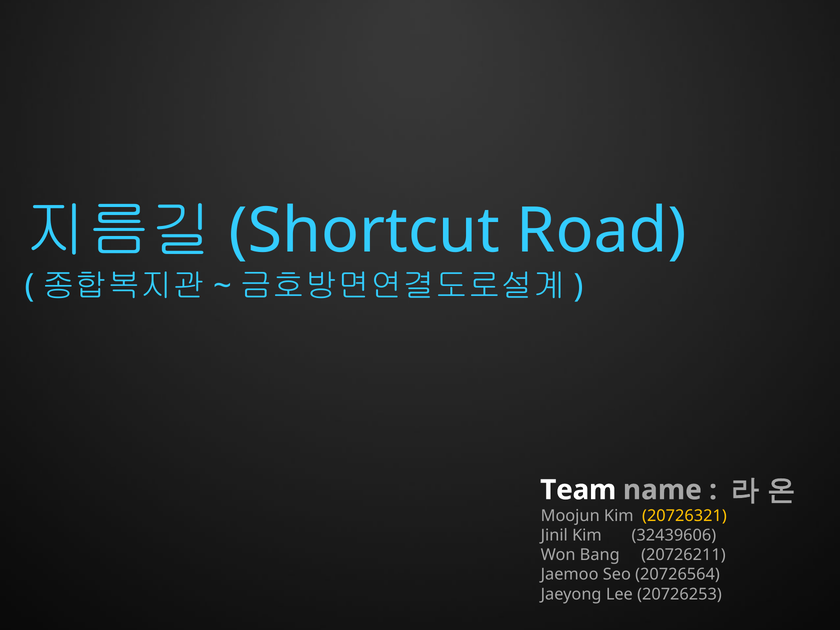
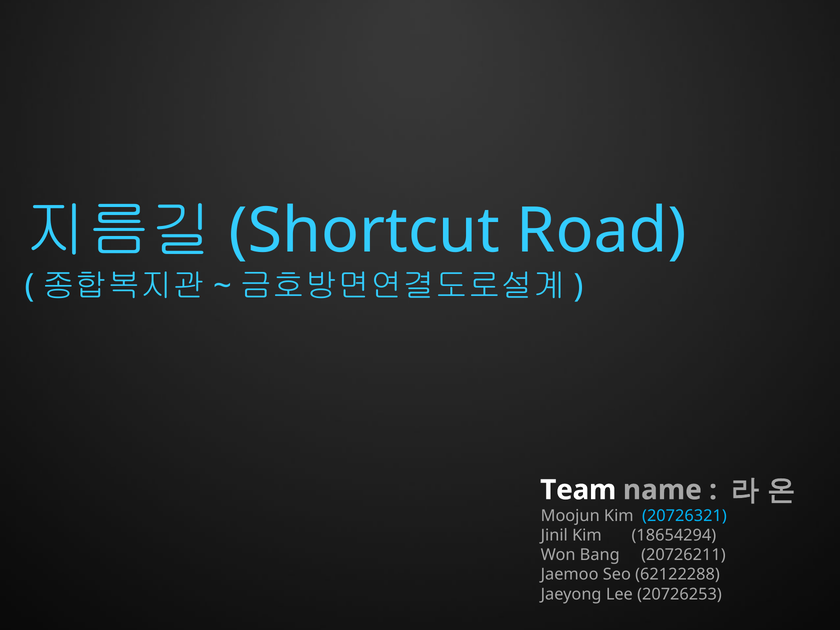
20726321 colour: yellow -> light blue (684, 516)
32439606: 32439606 -> 18654294 (674, 535)
20726564: 20726564 -> 62122288 (678, 575)
